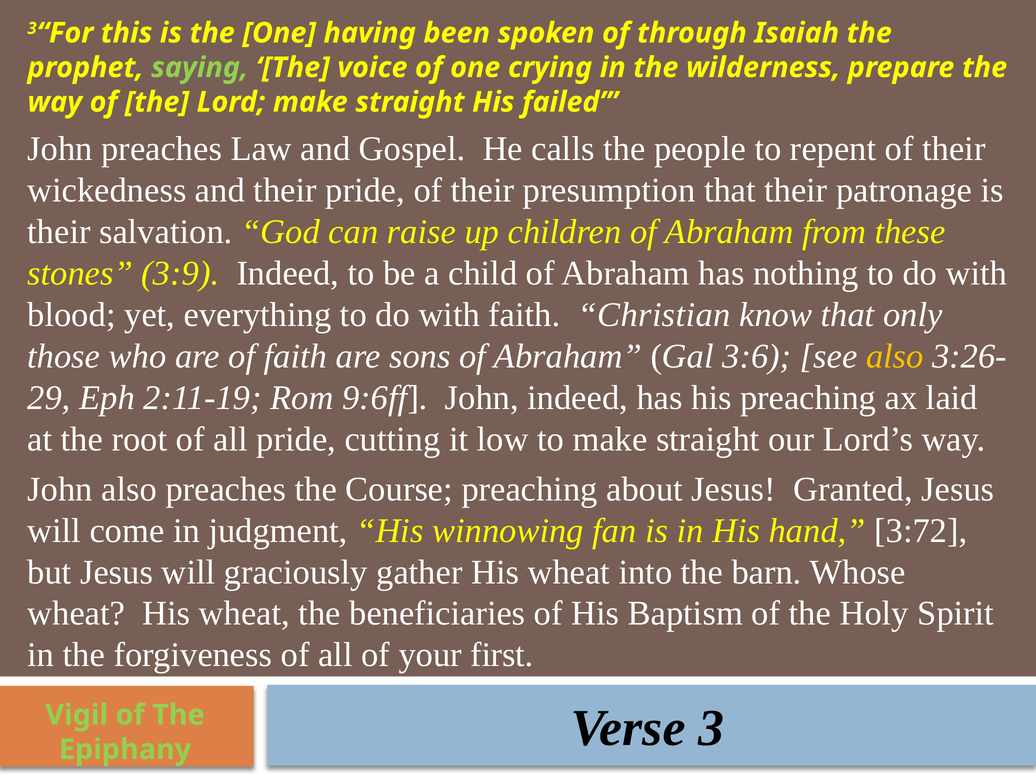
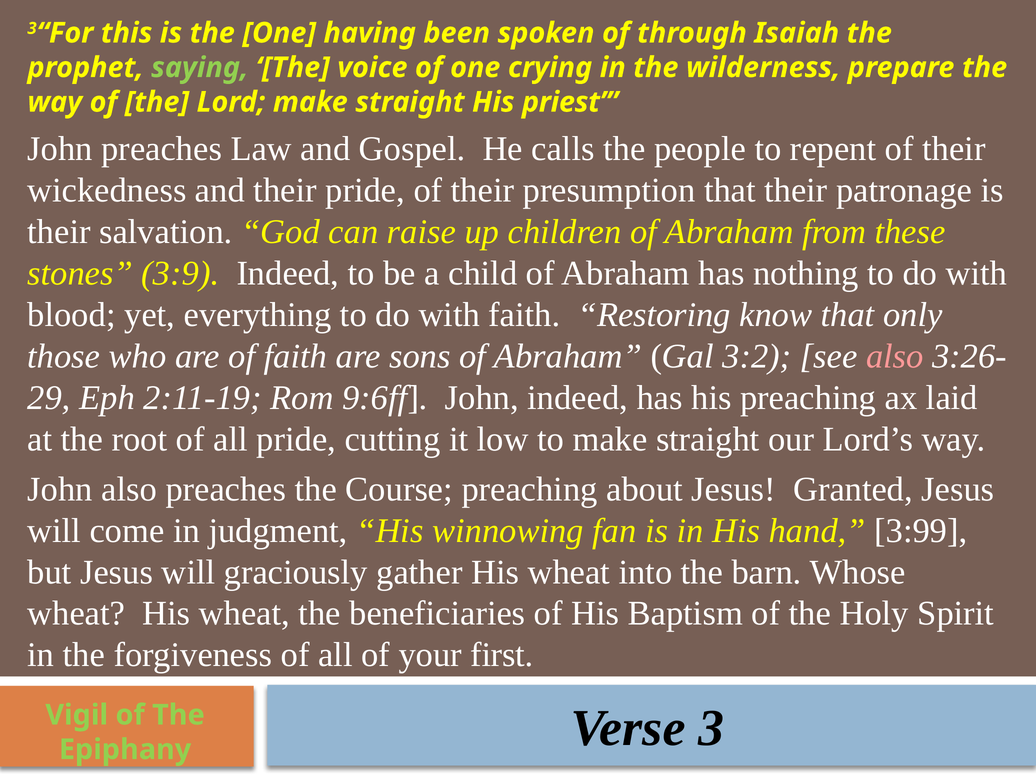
failed: failed -> priest (570, 102)
Christian: Christian -> Restoring (654, 315)
3:6: 3:6 -> 3:2 (757, 356)
also colour: yellow -> pink (895, 356)
3:72: 3:72 -> 3:99 (921, 531)
